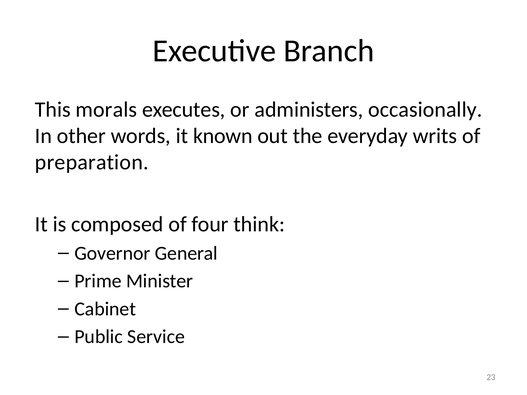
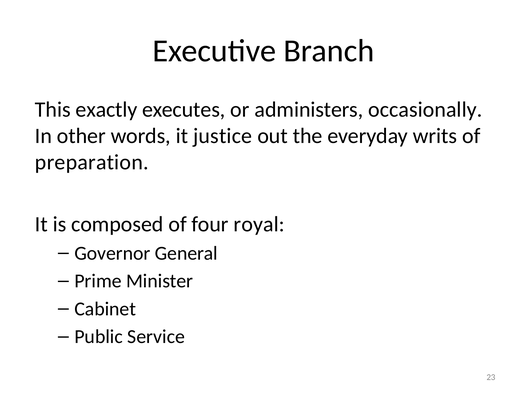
morals: morals -> exactly (106, 110)
known: known -> justice (223, 136)
think: think -> royal (259, 224)
